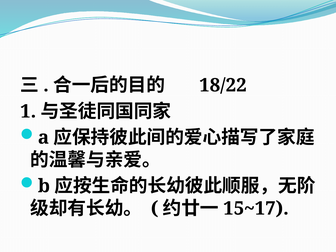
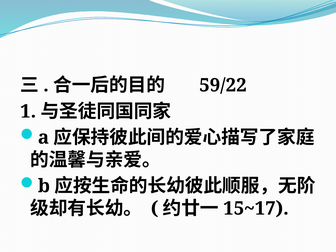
18/22: 18/22 -> 59/22 (223, 85)
